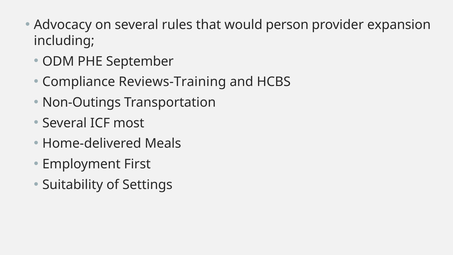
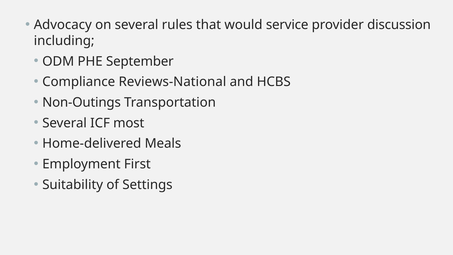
person: person -> service (287, 25)
expansion: expansion -> discussion (399, 25)
Reviews-Training: Reviews-Training -> Reviews-National (172, 82)
